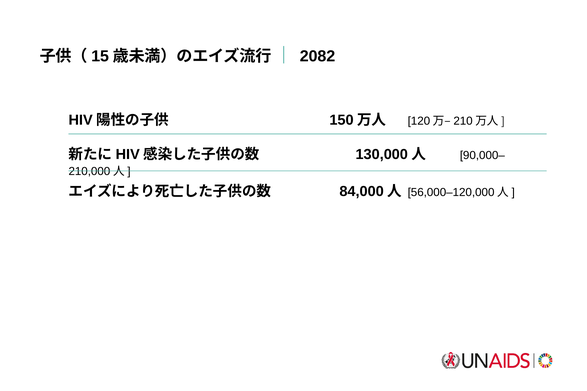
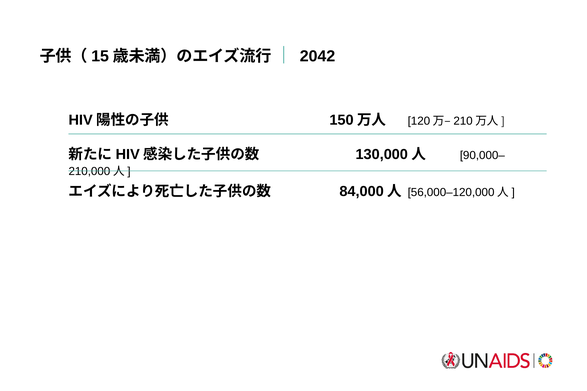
2082: 2082 -> 2042 (318, 56)
